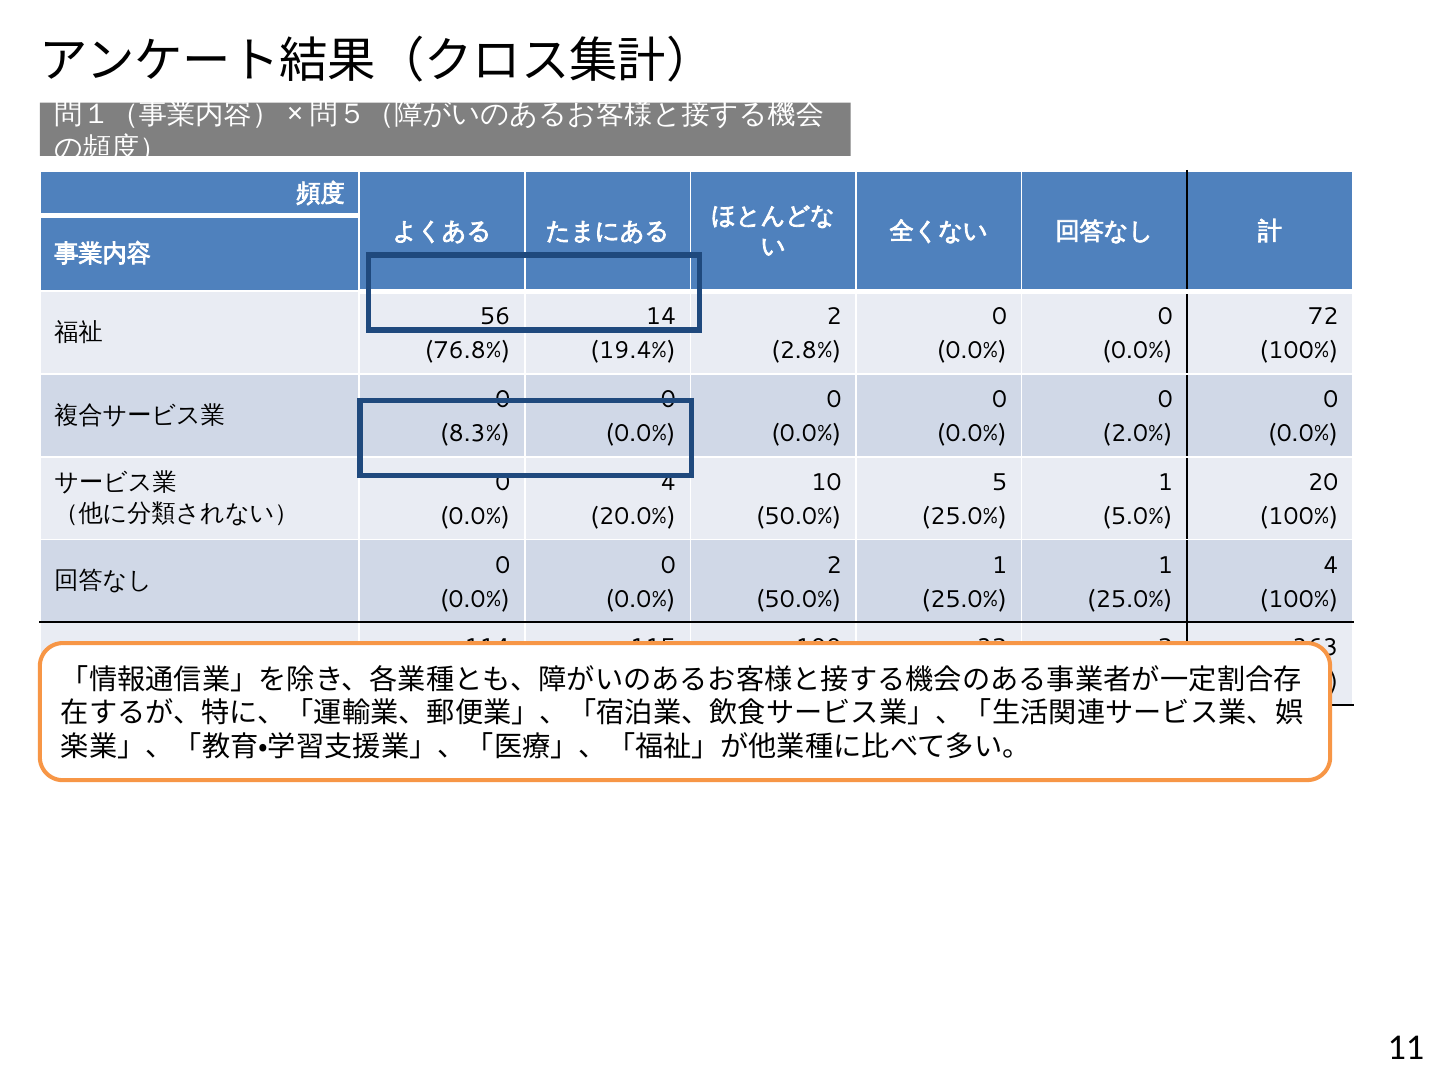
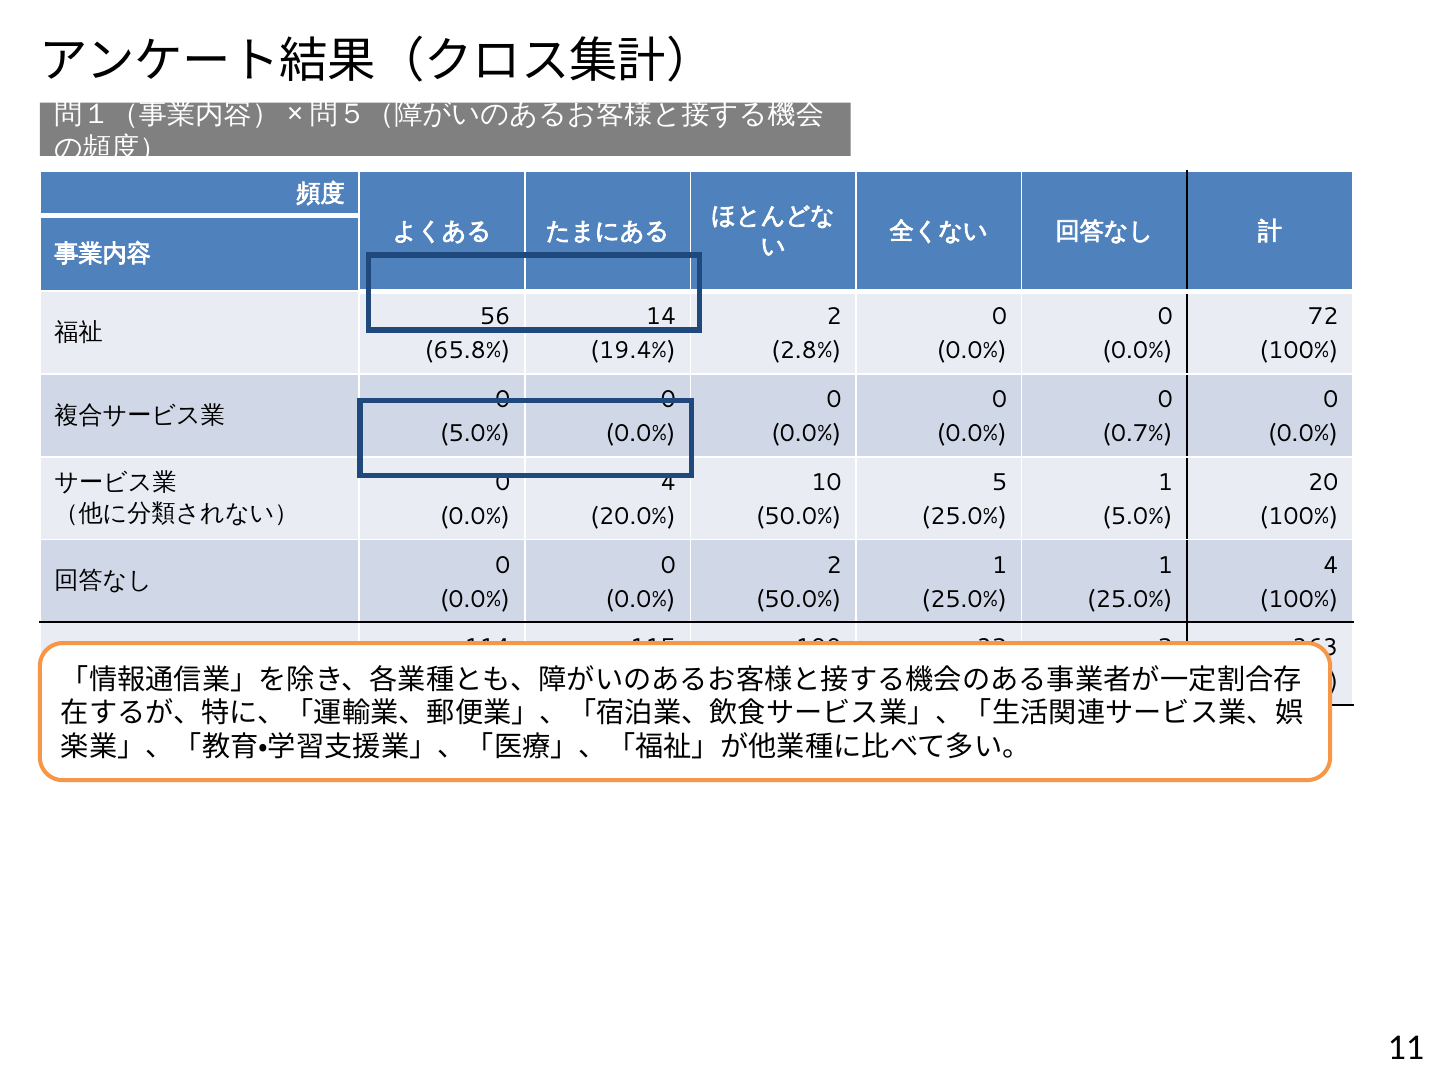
76.8%: 76.8% -> 65.8% (467, 351)
8.3%: 8.3% -> 5.0% (475, 433)
2.0%: 2.0% -> 0.7% (1137, 433)
